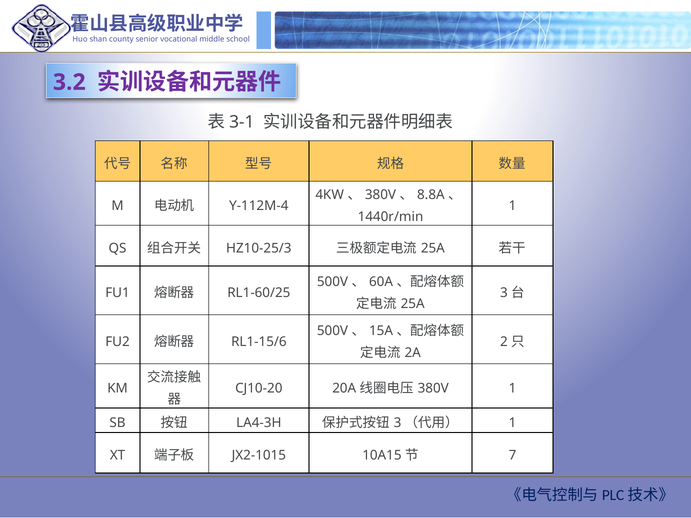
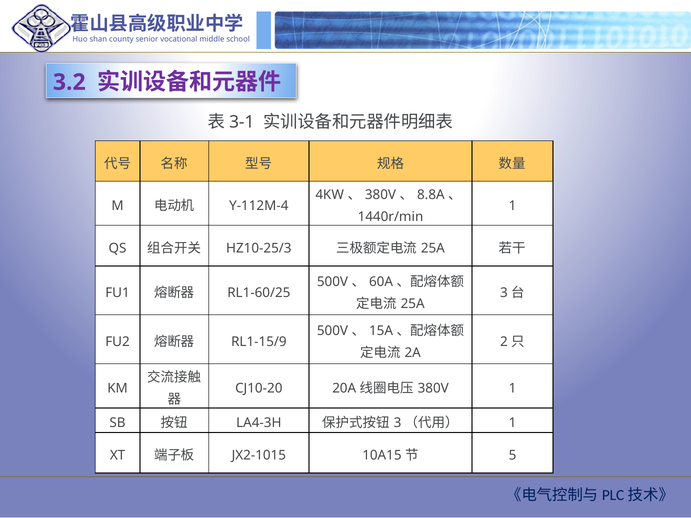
RL1-15/6: RL1-15/6 -> RL1-15/9 (259, 342)
7: 7 -> 5 (513, 456)
